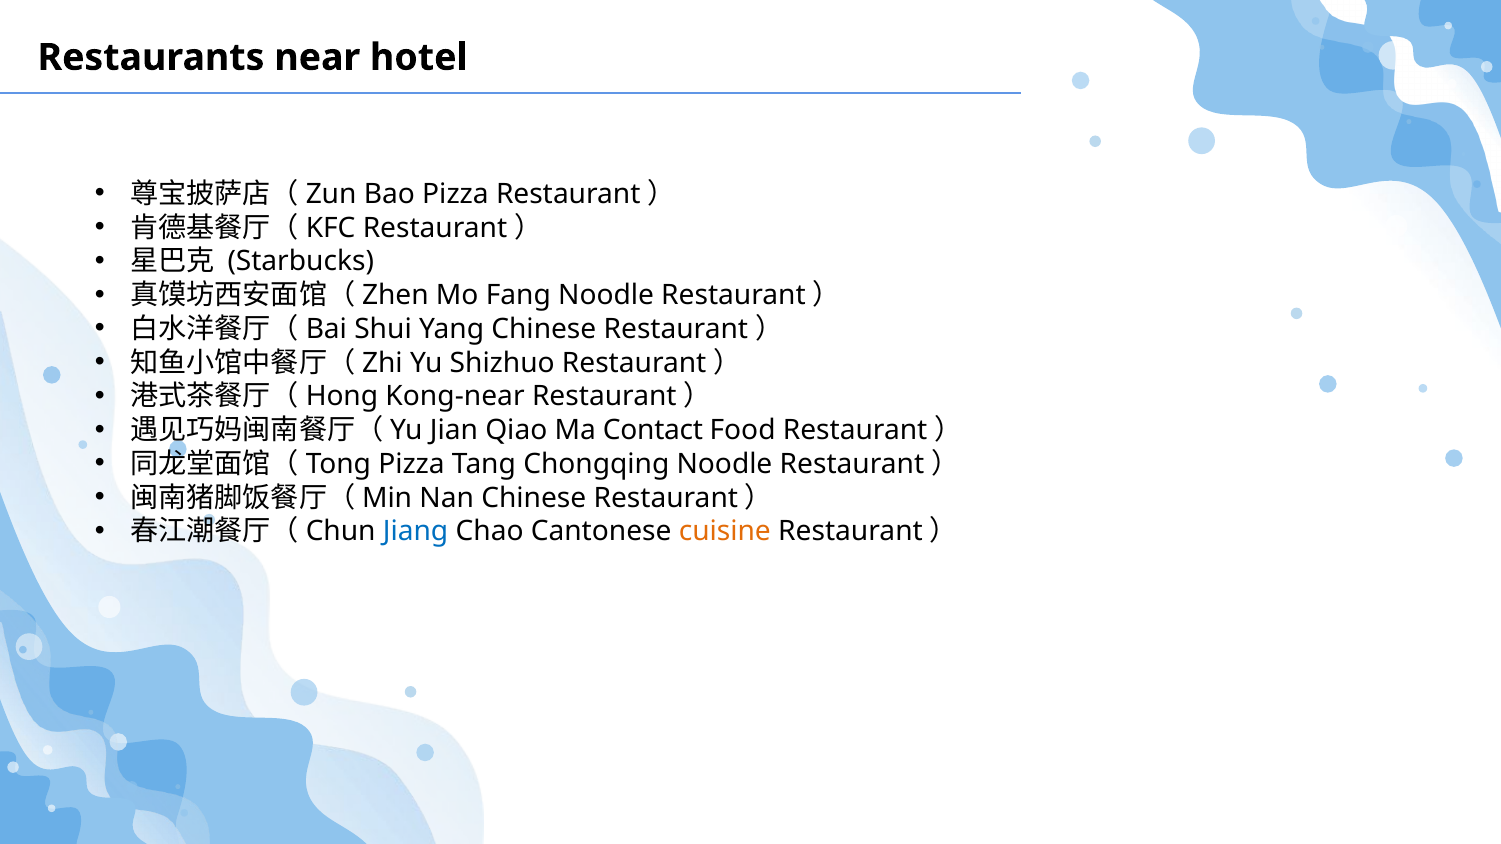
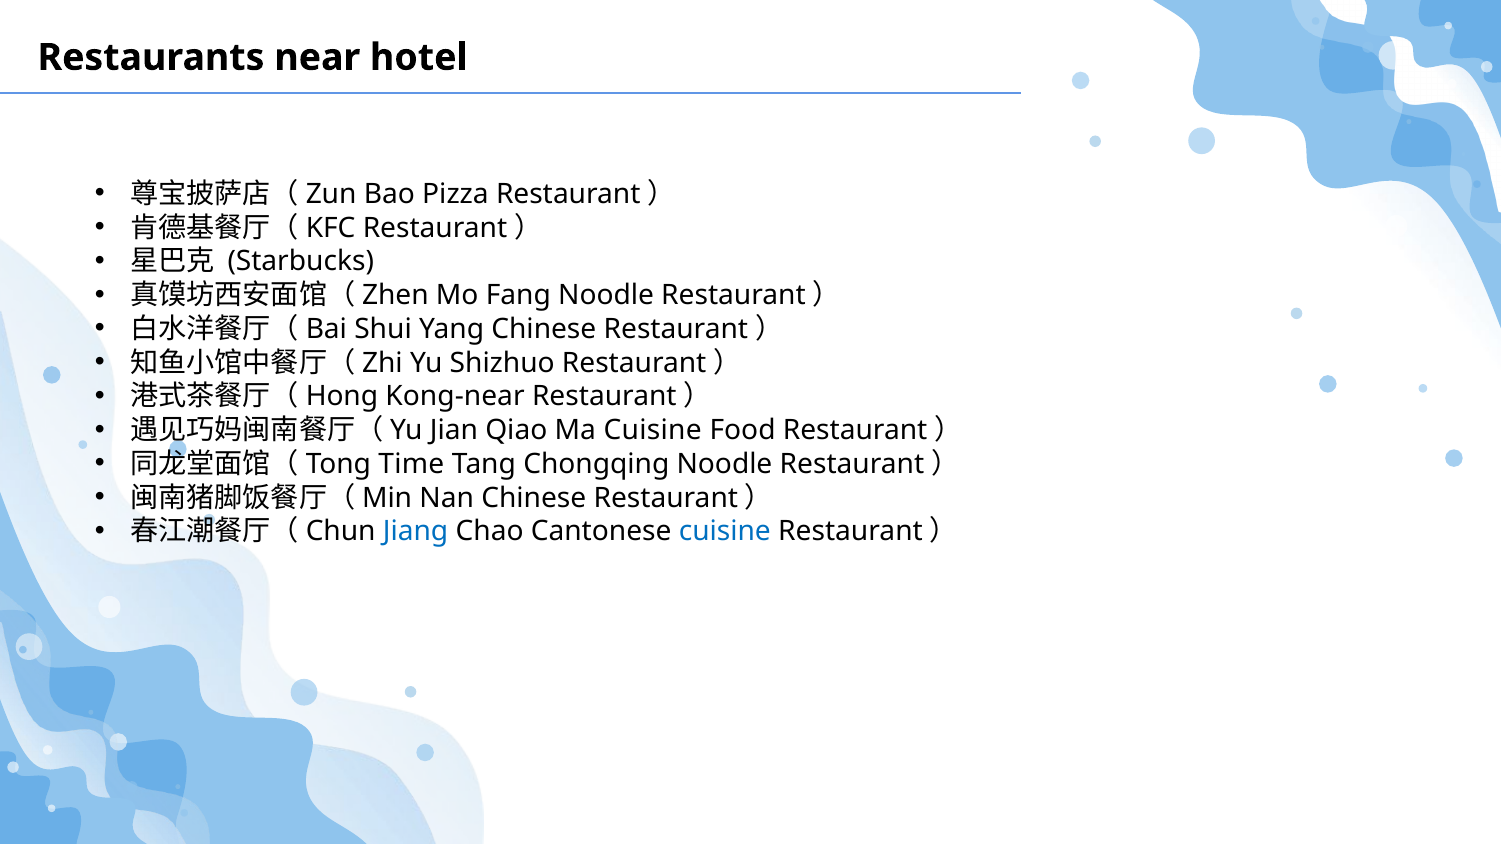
Ma Contact: Contact -> Cuisine (653, 430)
Pizza: Pizza -> Time (411, 464)
cuisine colour: orange -> blue (725, 532)
